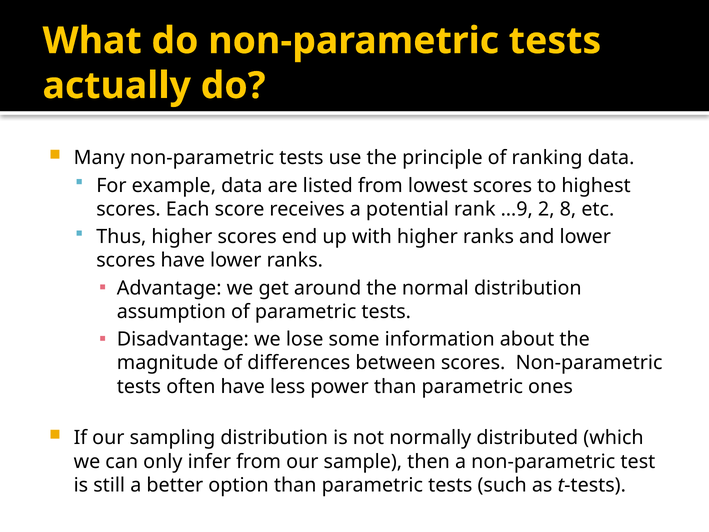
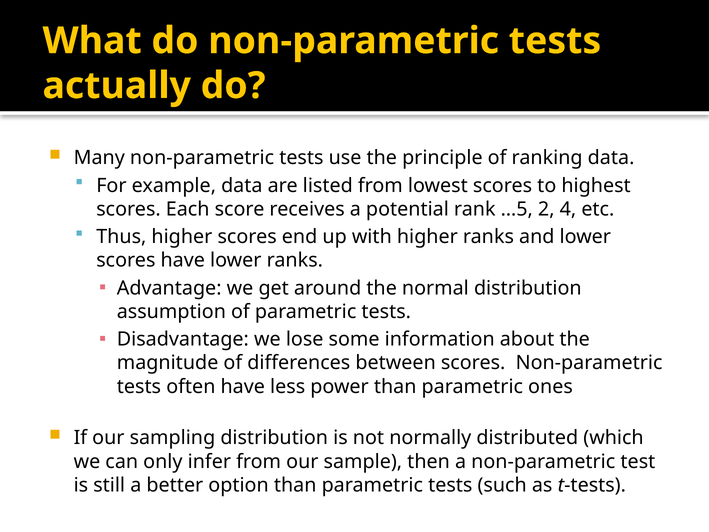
…9: …9 -> …5 (517, 209)
8: 8 -> 4 (568, 209)
